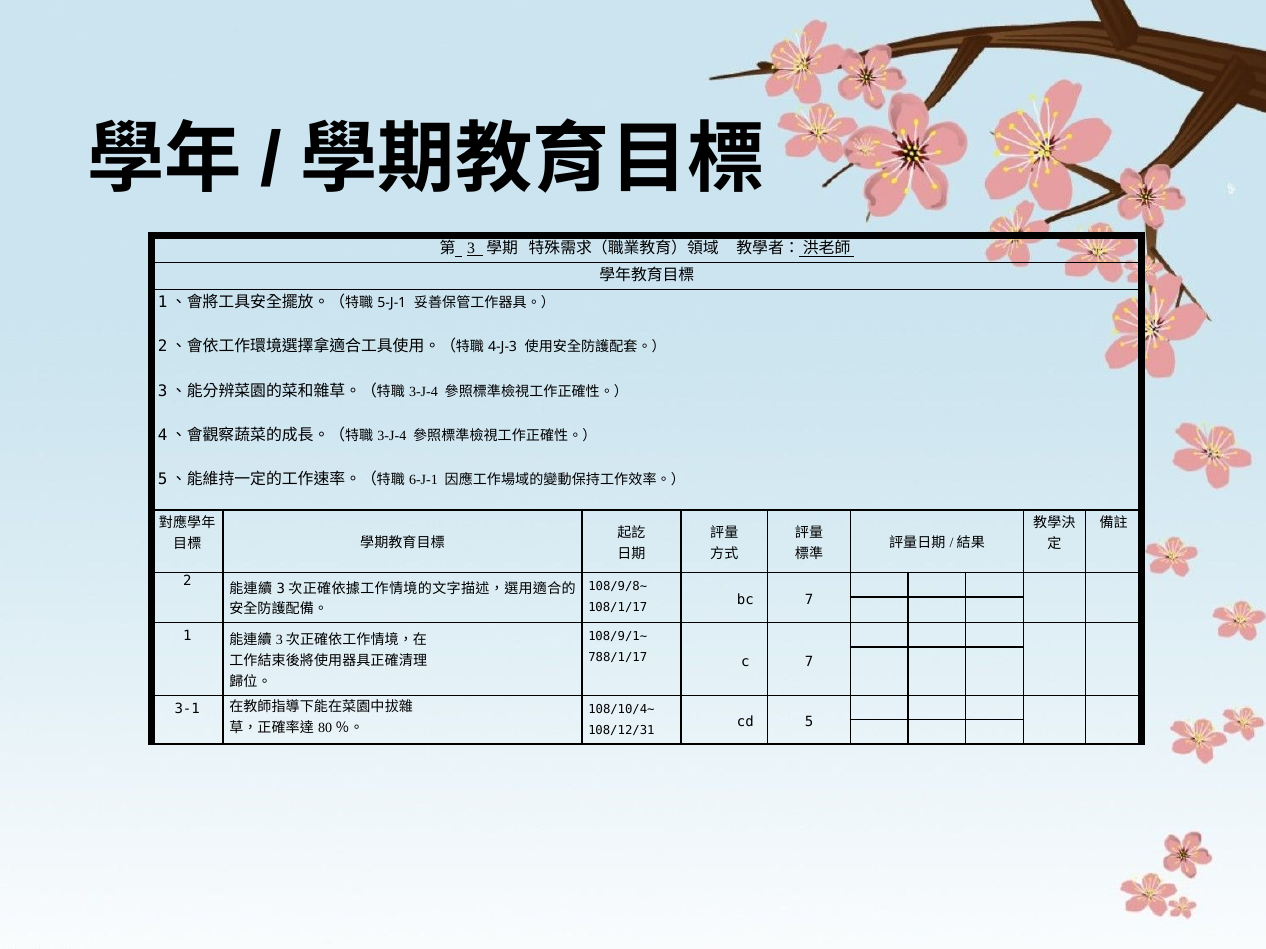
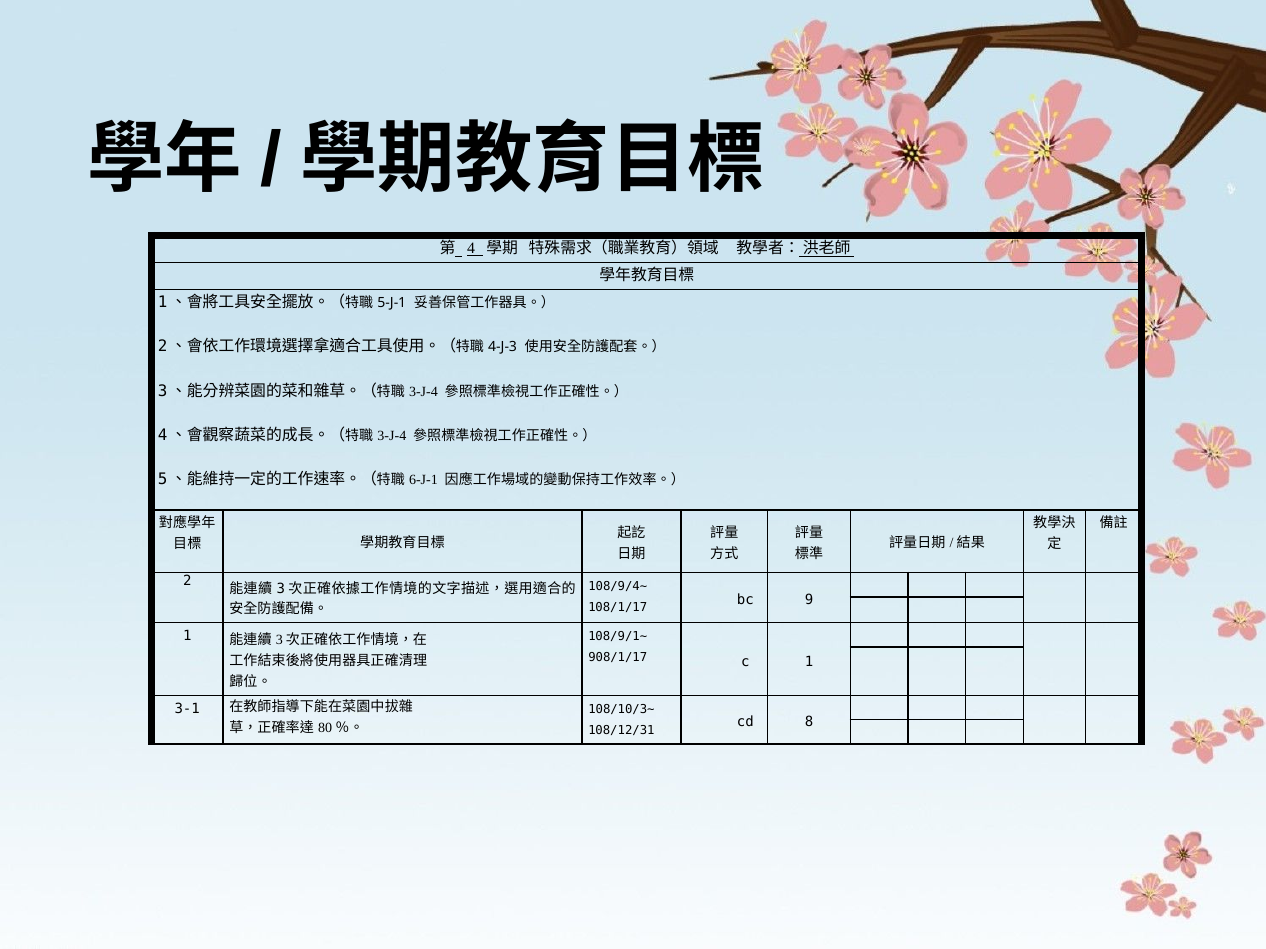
3: 3 -> 4 (471, 249)
108/9/8~: 108/9/8~ -> 108/9/4~ (618, 587)
bc 7: 7 -> 9 (809, 600)
788/1/17: 788/1/17 -> 908/1/17 (618, 658)
c 7: 7 -> 1 (809, 662)
108/10/4~: 108/10/4~ -> 108/10/3~ (621, 710)
5: 5 -> 8 (809, 723)
